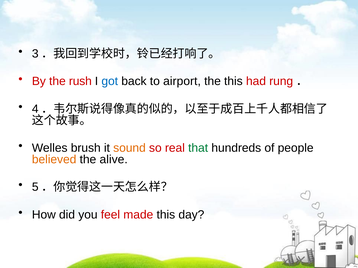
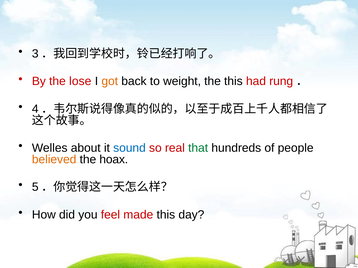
rush: rush -> lose (80, 81)
got colour: blue -> orange (110, 81)
airport: airport -> weight (182, 81)
brush: brush -> about (86, 148)
sound colour: orange -> blue (129, 148)
alive: alive -> hoax (114, 160)
